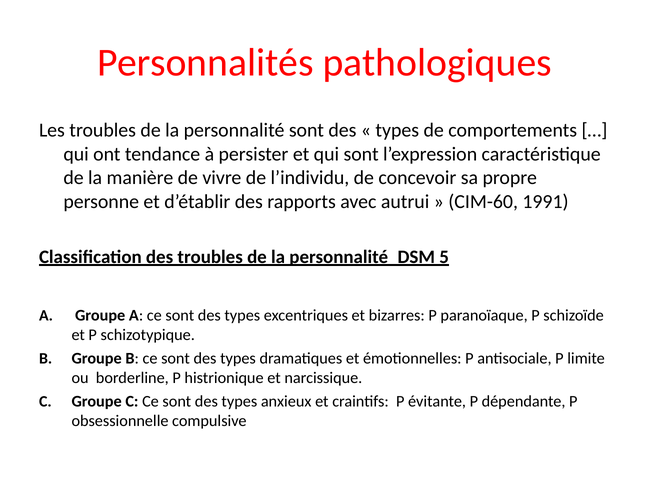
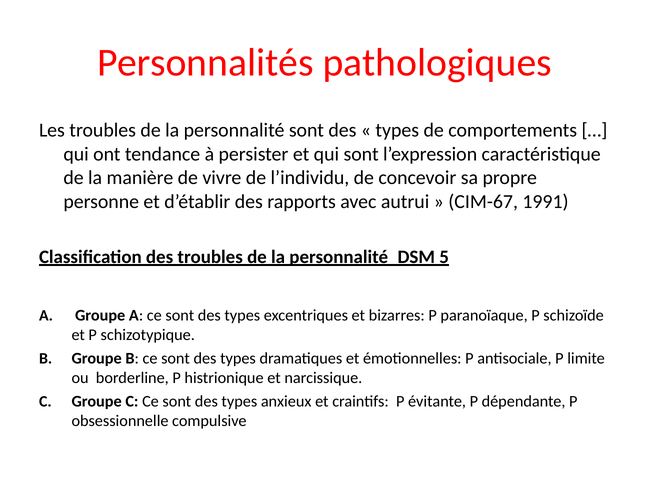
CIM-60: CIM-60 -> CIM-67 (483, 202)
